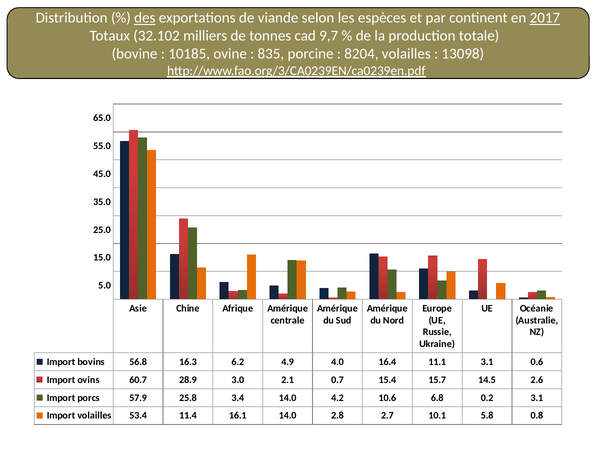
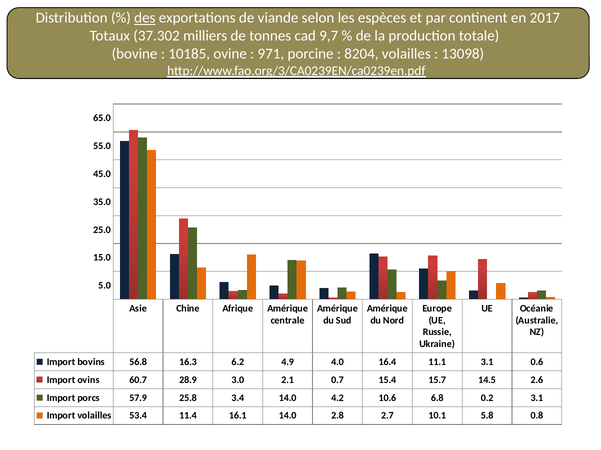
2017 underline: present -> none (545, 18)
32.102: 32.102 -> 37.302 (157, 36)
835: 835 -> 971 (271, 54)
